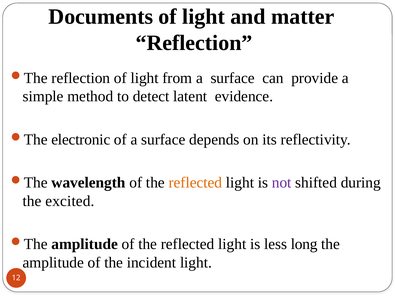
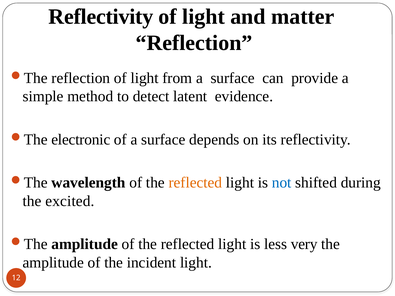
Documents: Documents -> Reflectivity (101, 17)
not colour: purple -> blue (282, 183)
long: long -> very (304, 244)
